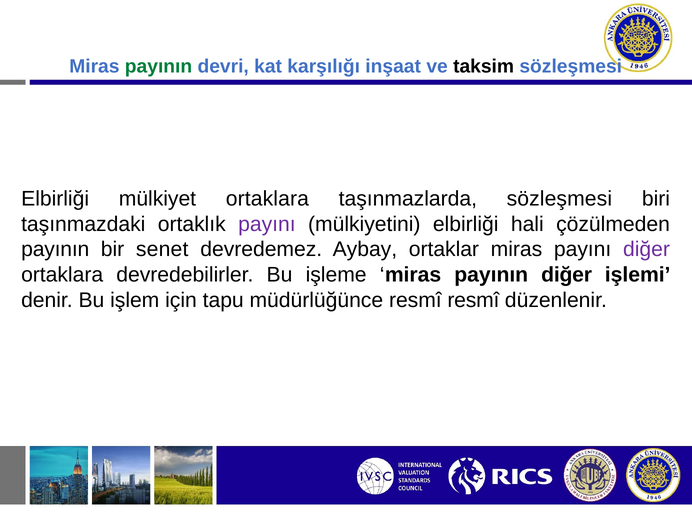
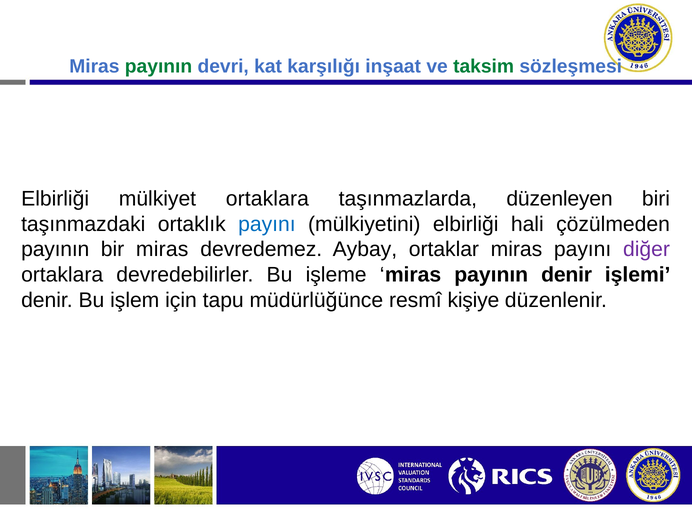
taksim colour: black -> green (484, 67)
taşınmazlarda sözleşmesi: sözleşmesi -> düzenleyen (560, 199)
payını colour: purple -> blue (267, 224)
bir senet: senet -> miras (162, 249)
payının diğer: diğer -> denir (567, 275)
resmî resmî: resmî -> kişiye (473, 300)
